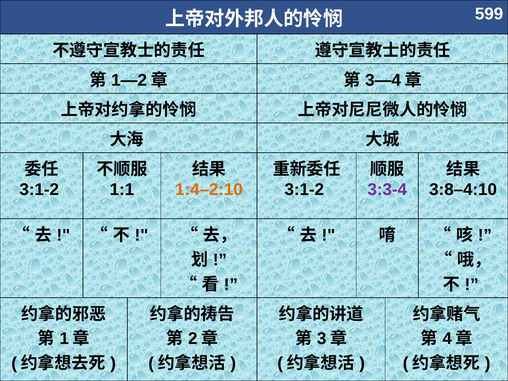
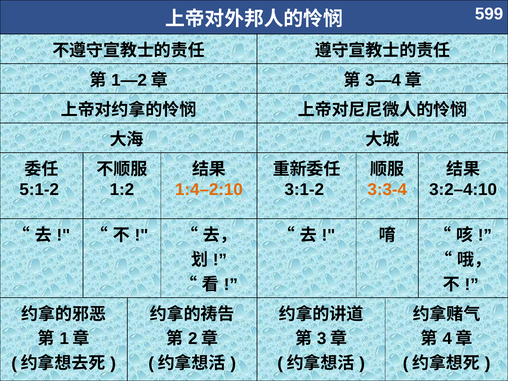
3:1-2: 3:1-2 -> 5:1-2 (39, 190)
1:1: 1:1 -> 1:2 (122, 190)
3:3-4 colour: purple -> orange (387, 190)
3:8–4:10: 3:8–4:10 -> 3:2–4:10 (463, 190)
